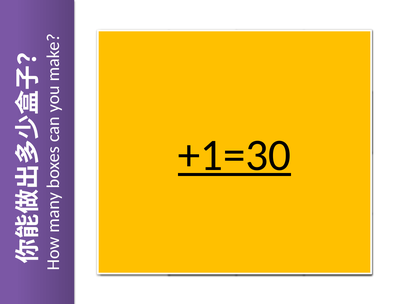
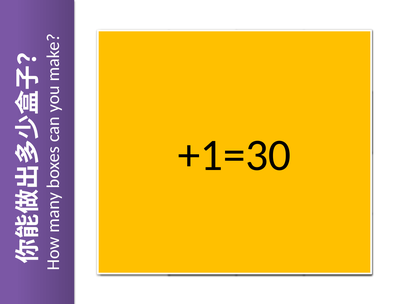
+1=30 underline: present -> none (234, 155)
